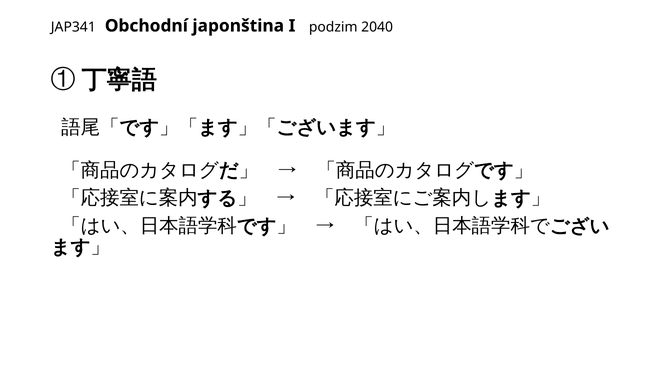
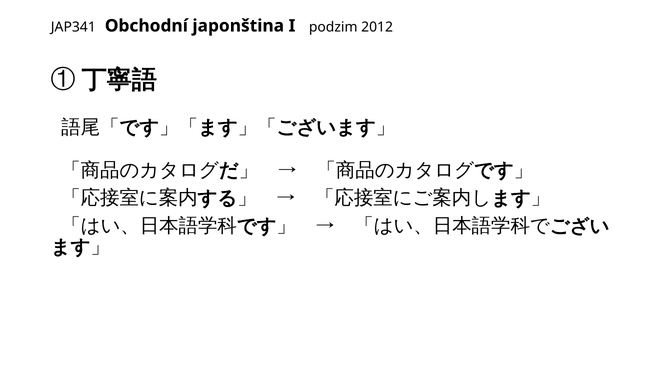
2040: 2040 -> 2012 (377, 27)
